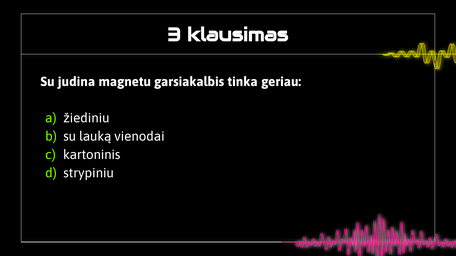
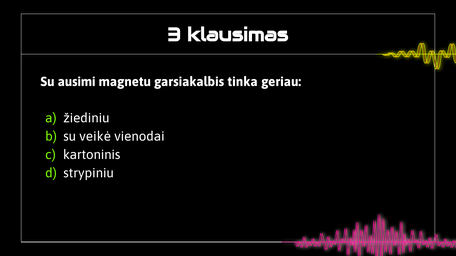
judina: judina -> ausimi (77, 82)
lauką: lauką -> veikė (95, 137)
